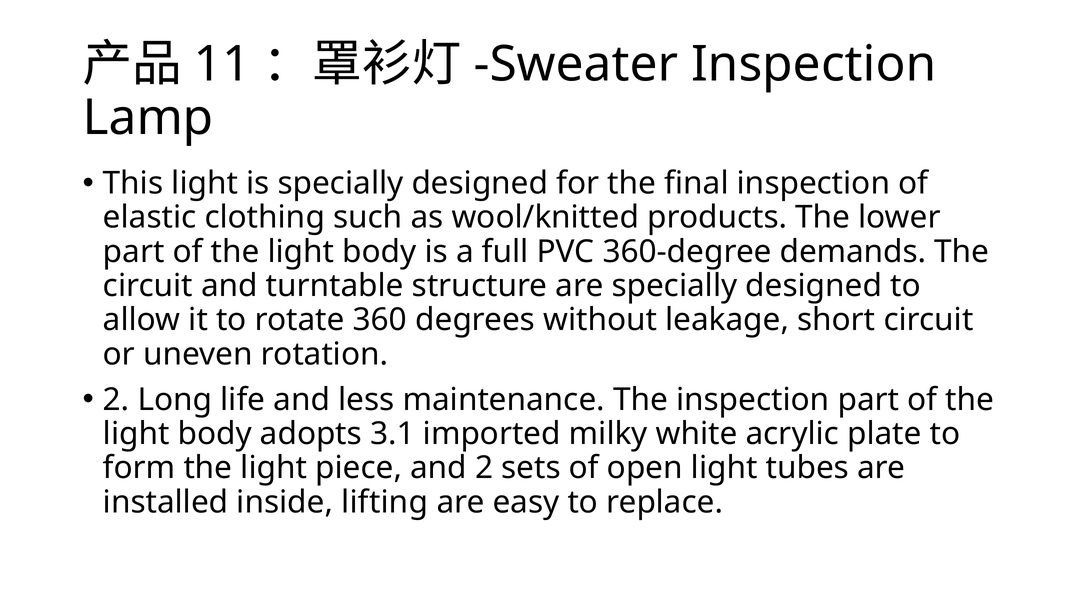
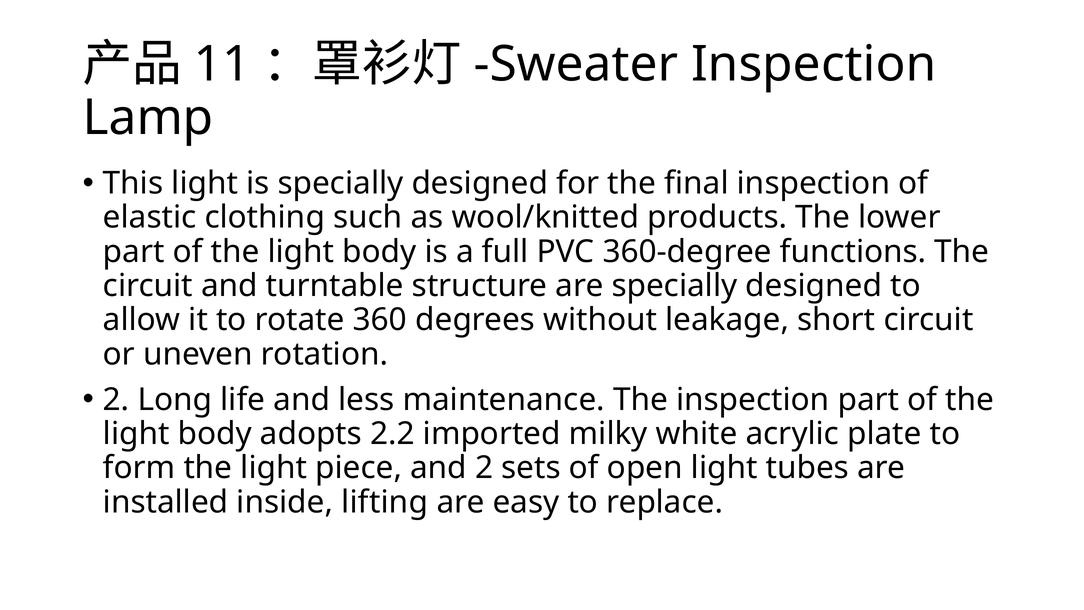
demands: demands -> functions (853, 252)
3.1: 3.1 -> 2.2 (392, 434)
